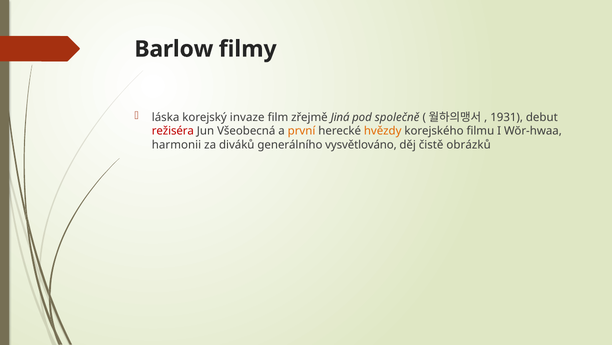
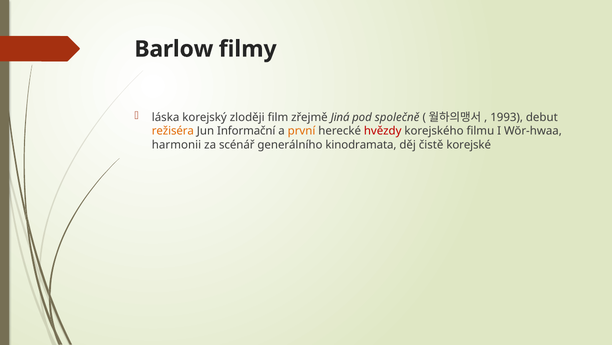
invaze: invaze -> zloději (247, 117)
1931: 1931 -> 1993 (507, 117)
režiséra colour: red -> orange (173, 131)
Všeobecná: Všeobecná -> Informační (246, 131)
hvězdy colour: orange -> red (383, 131)
diváků: diváků -> scénář (237, 145)
vysvětlováno: vysvětlováno -> kinodramata (361, 145)
obrázků: obrázků -> korejské (469, 145)
